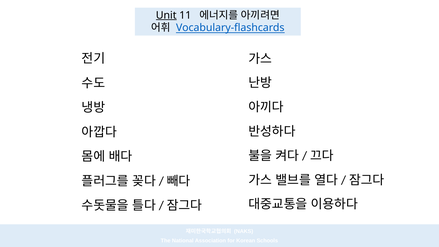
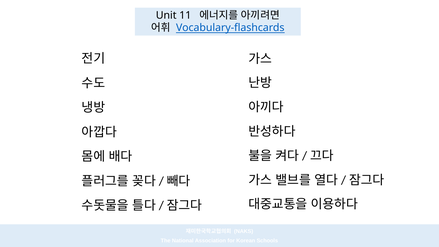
Unit underline: present -> none (166, 15)
